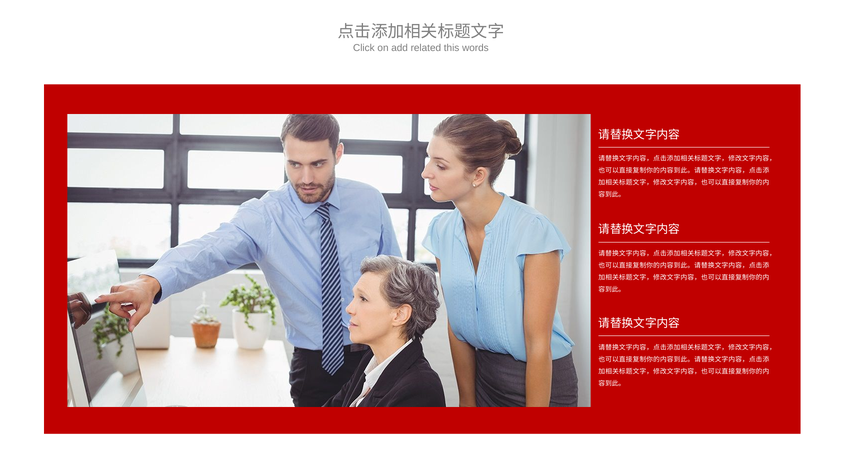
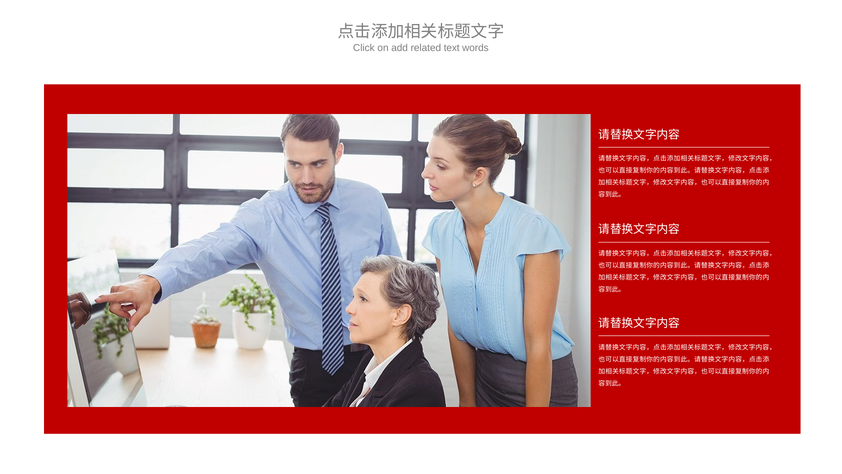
this: this -> text (452, 48)
